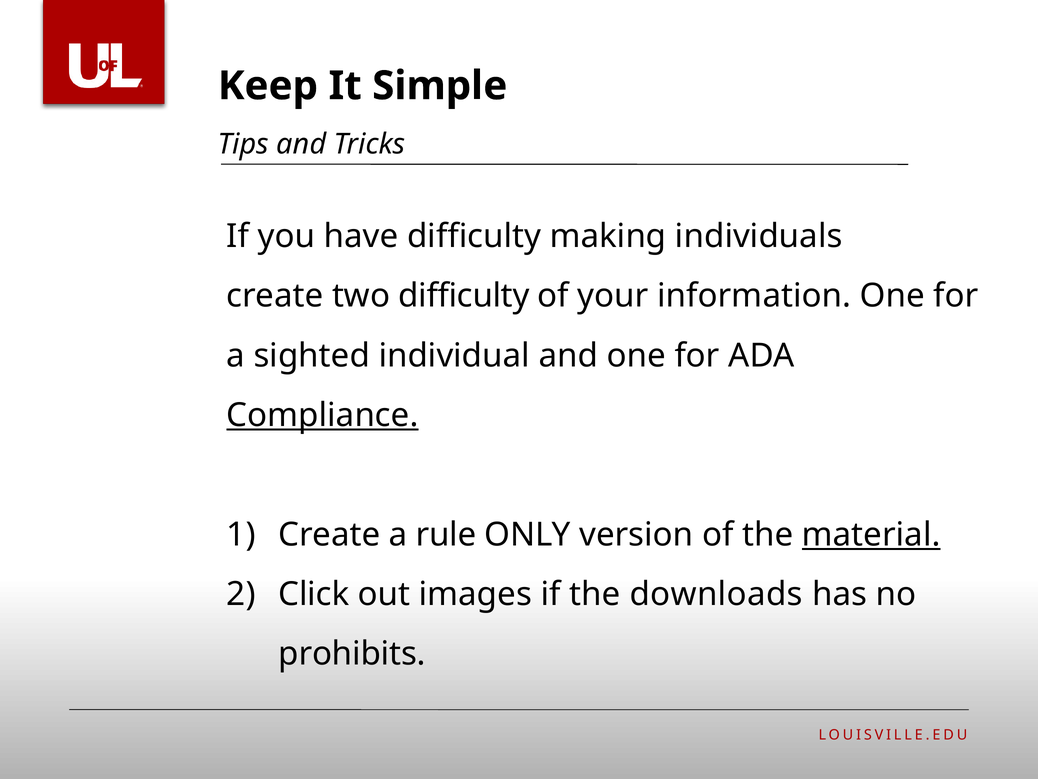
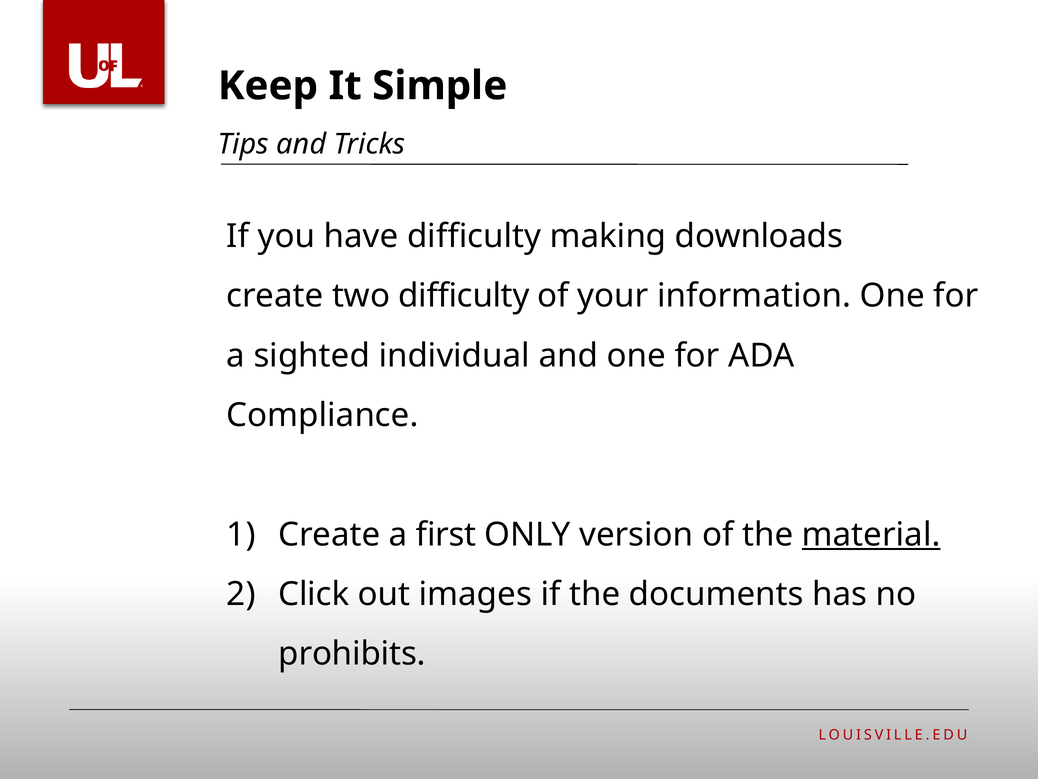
individuals: individuals -> downloads (759, 236)
Compliance underline: present -> none (322, 415)
rule: rule -> first (446, 534)
downloads: downloads -> documents (716, 594)
